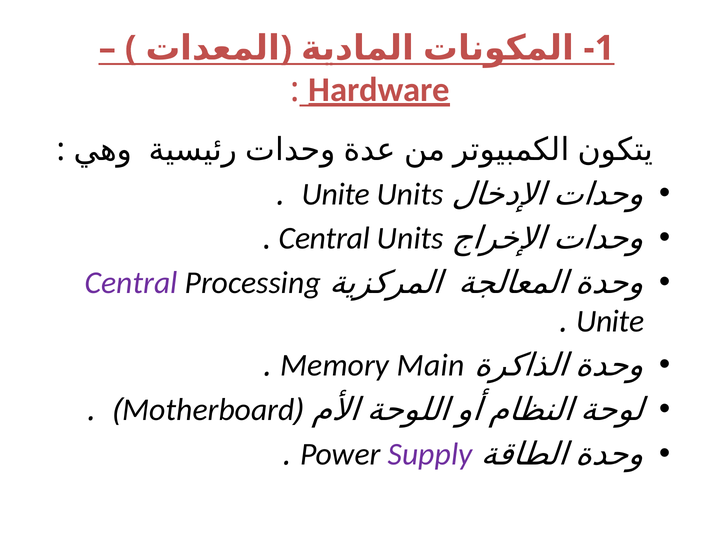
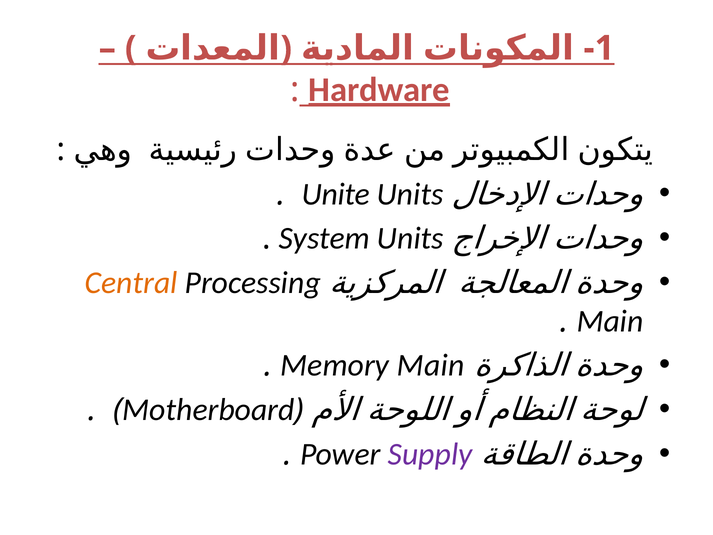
Central: Central -> System (324, 238)
Central colour: purple -> orange (131, 283)
Unite: Unite -> Main (610, 321)
